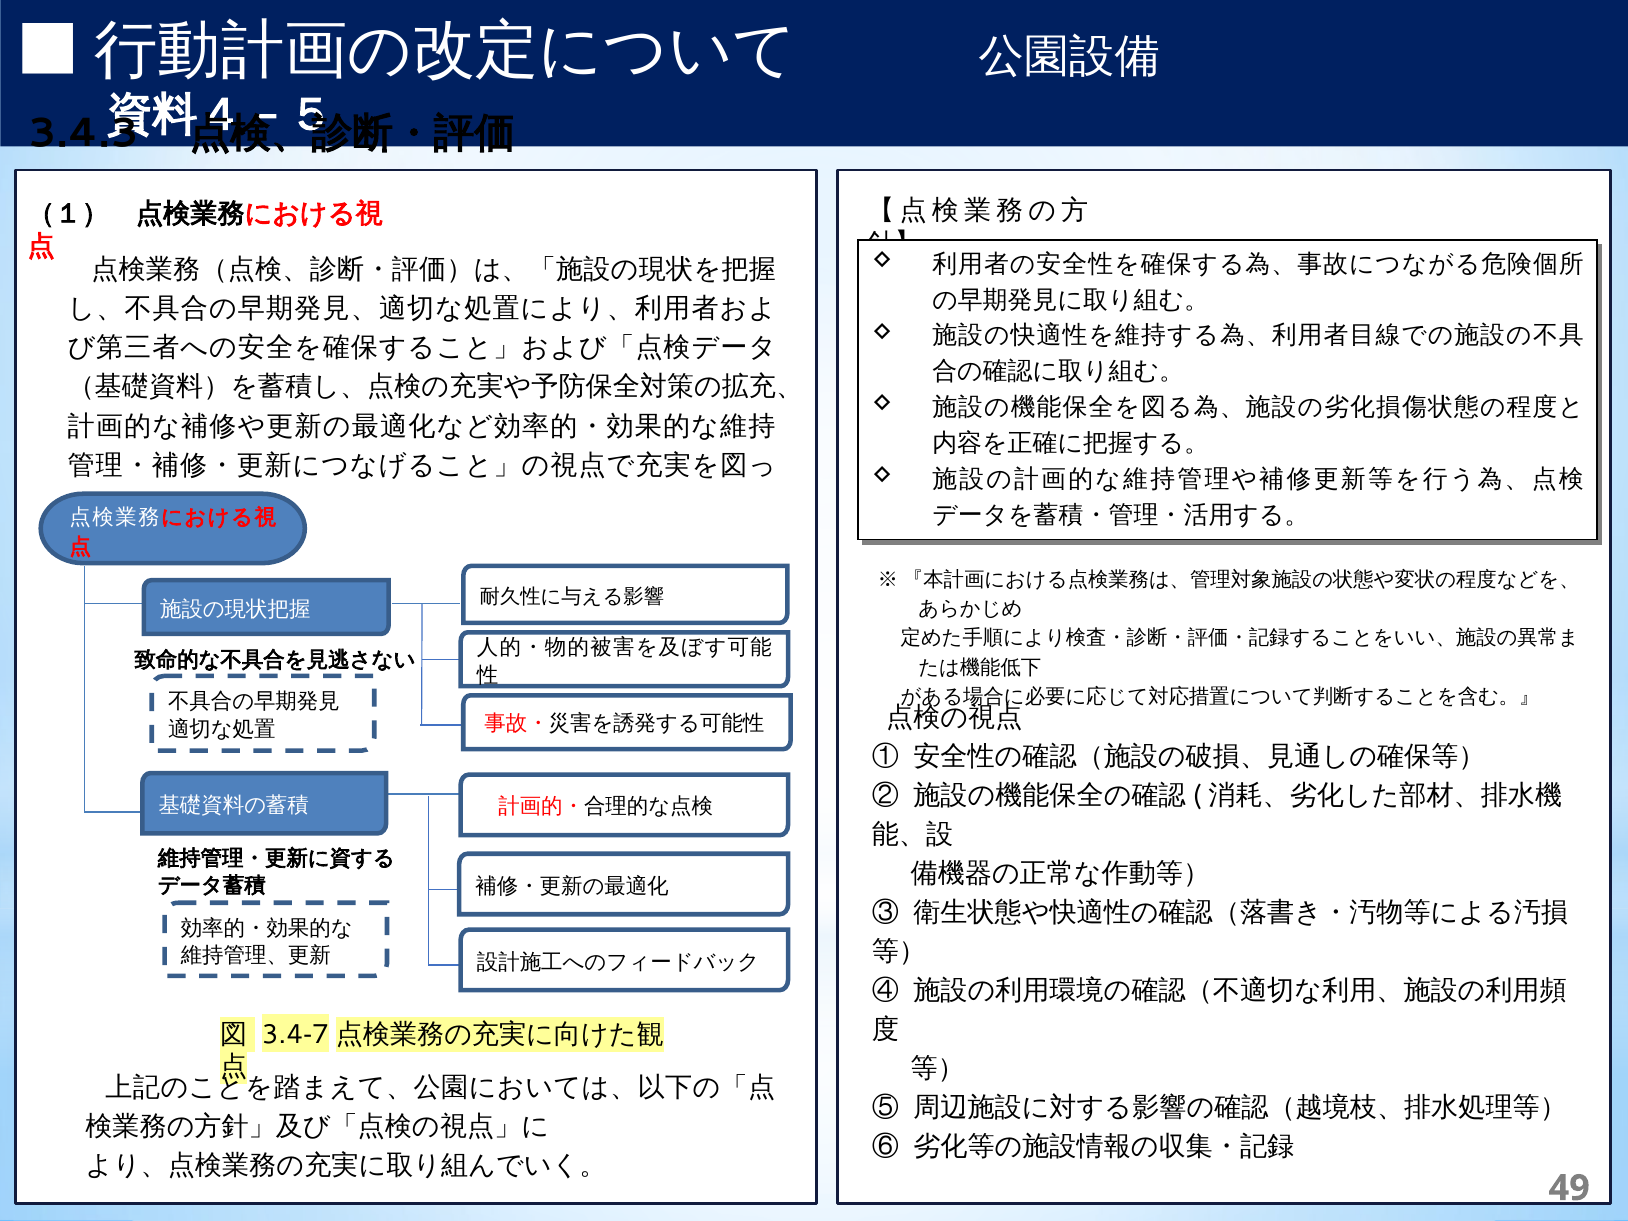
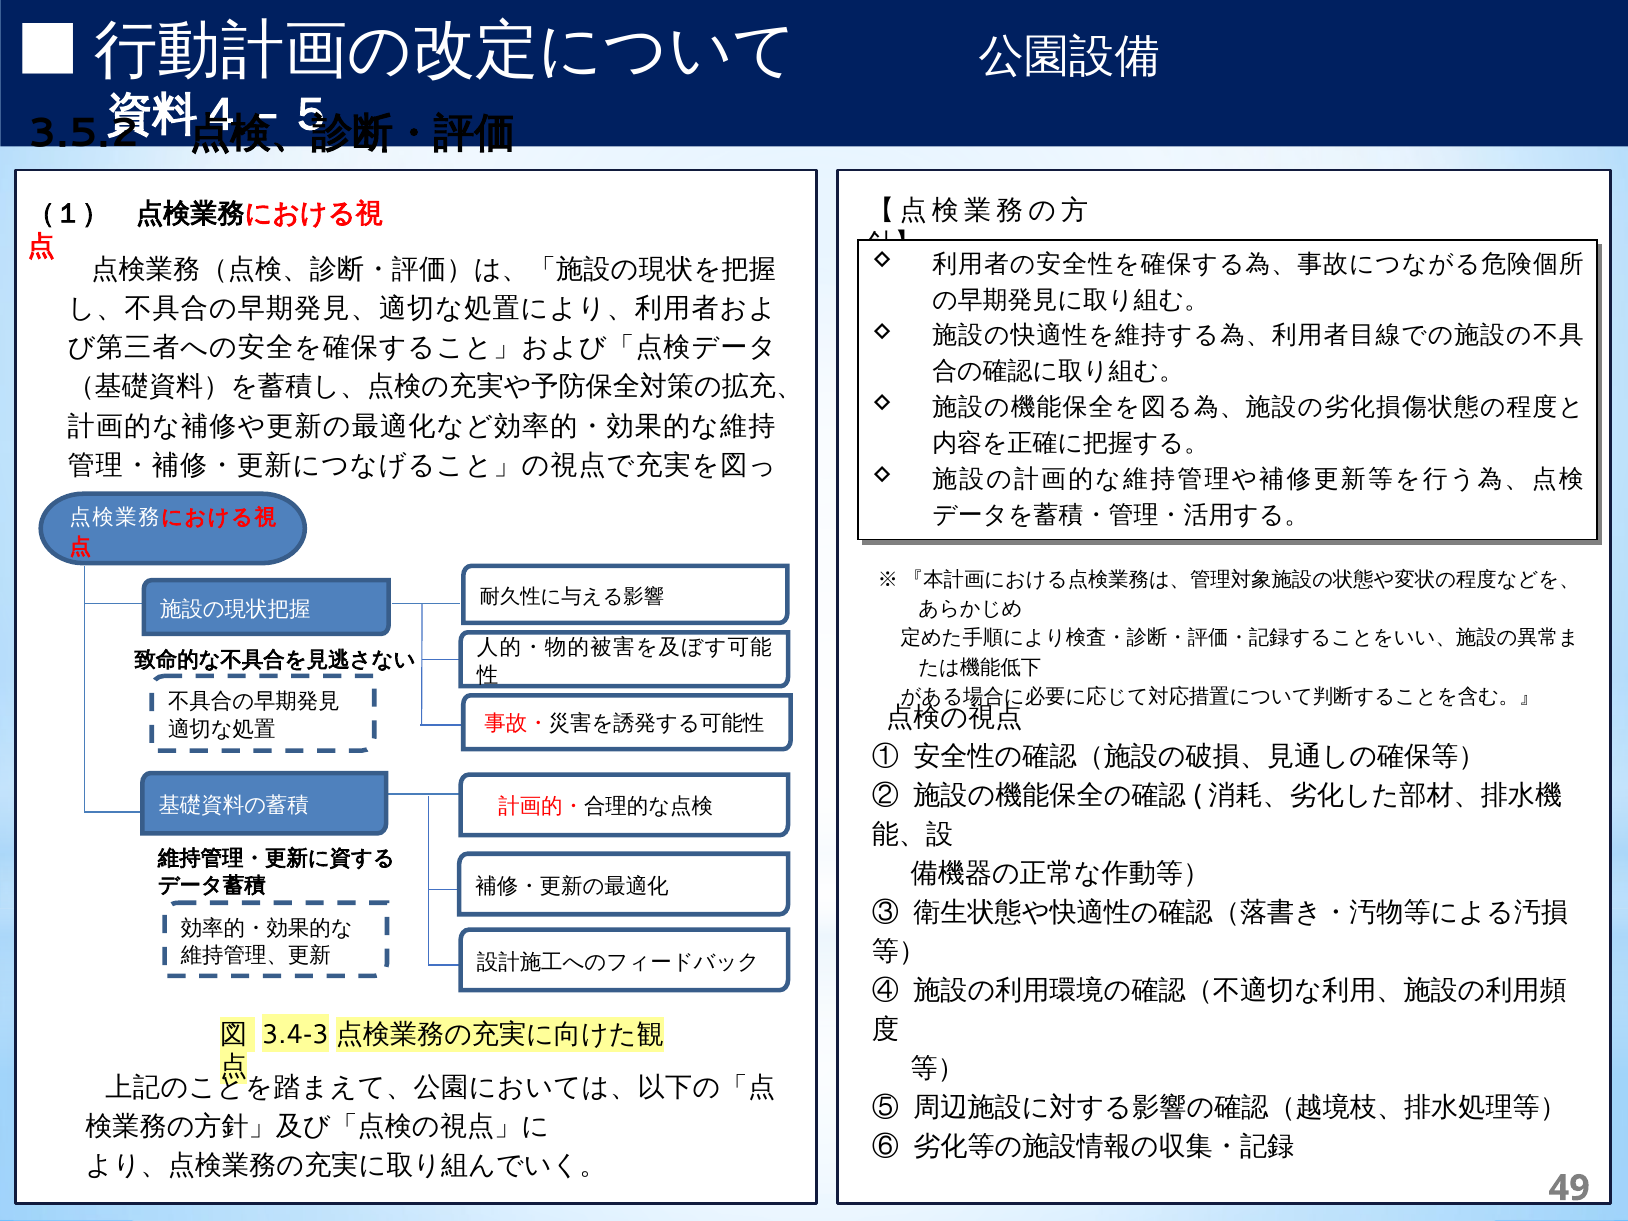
3.4.3: 3.4.3 -> 3.5.2 (83, 133)
7: 7 -> 3 (320, 1034)
